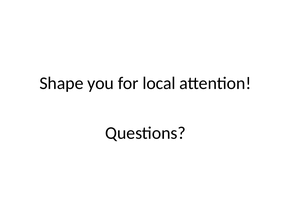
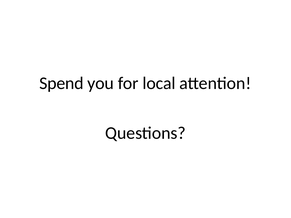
Shape: Shape -> Spend (62, 83)
